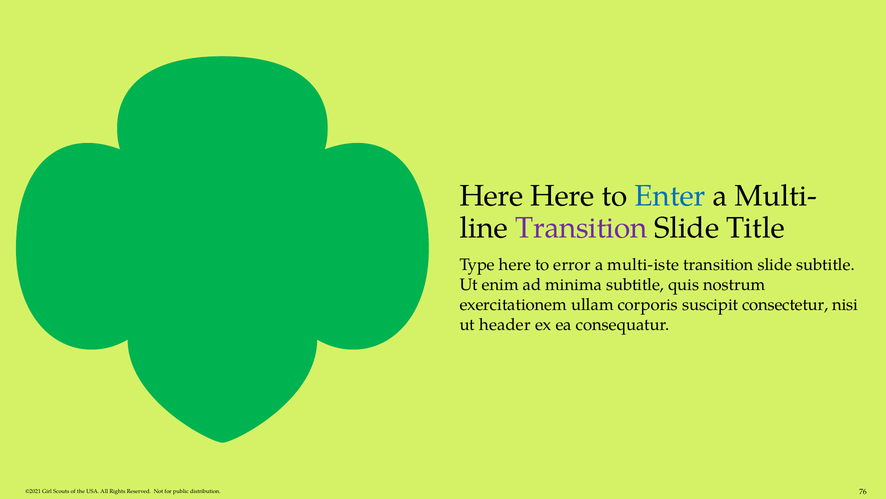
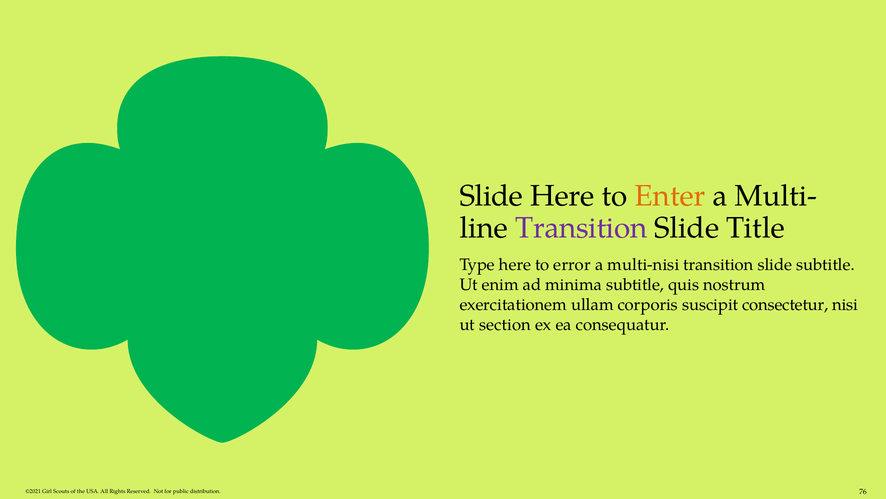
Here: Here -> Slide (491, 196)
Enter colour: blue -> orange (670, 196)
multi-iste: multi-iste -> multi-nisi (643, 265)
header: header -> section (505, 324)
